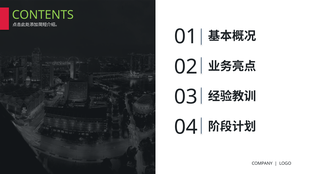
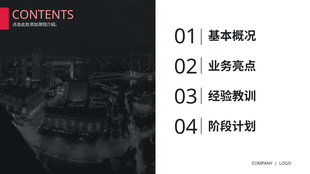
CONTENTS colour: light green -> pink (43, 15)
